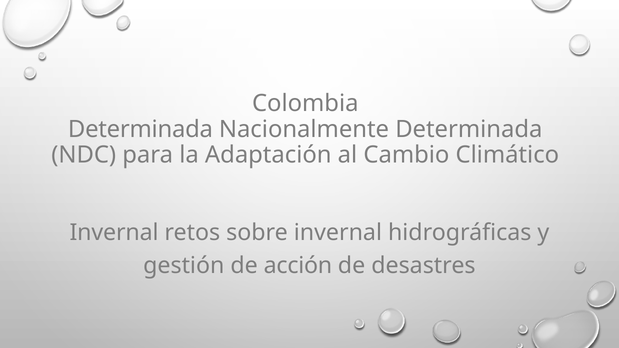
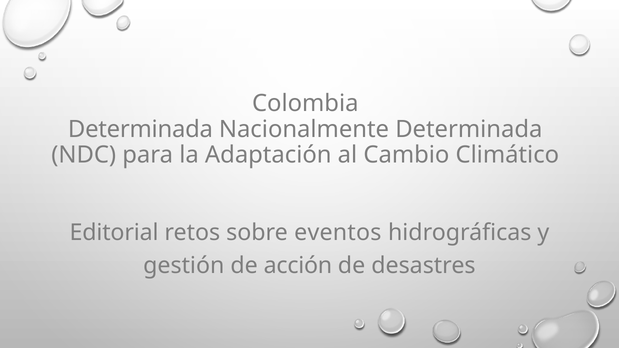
Invernal: Invernal -> Editorial (114, 233)
sobre invernal: invernal -> eventos (338, 233)
